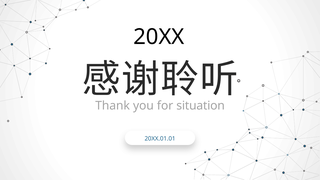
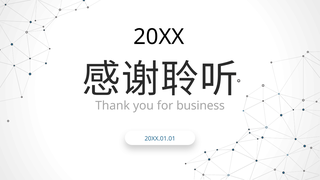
situation: situation -> business (201, 106)
